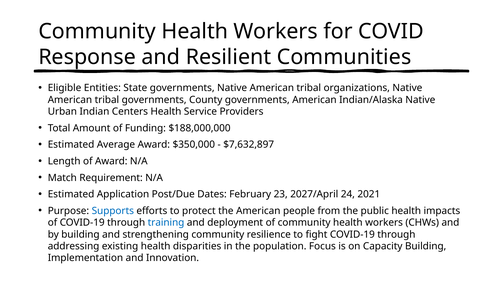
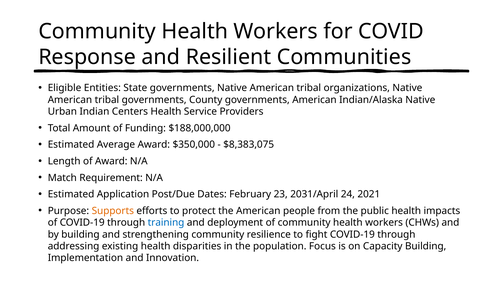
$7,632,897: $7,632,897 -> $8,383,075 (249, 145)
2027/April: 2027/April -> 2031/April (314, 194)
Supports colour: blue -> orange (113, 211)
